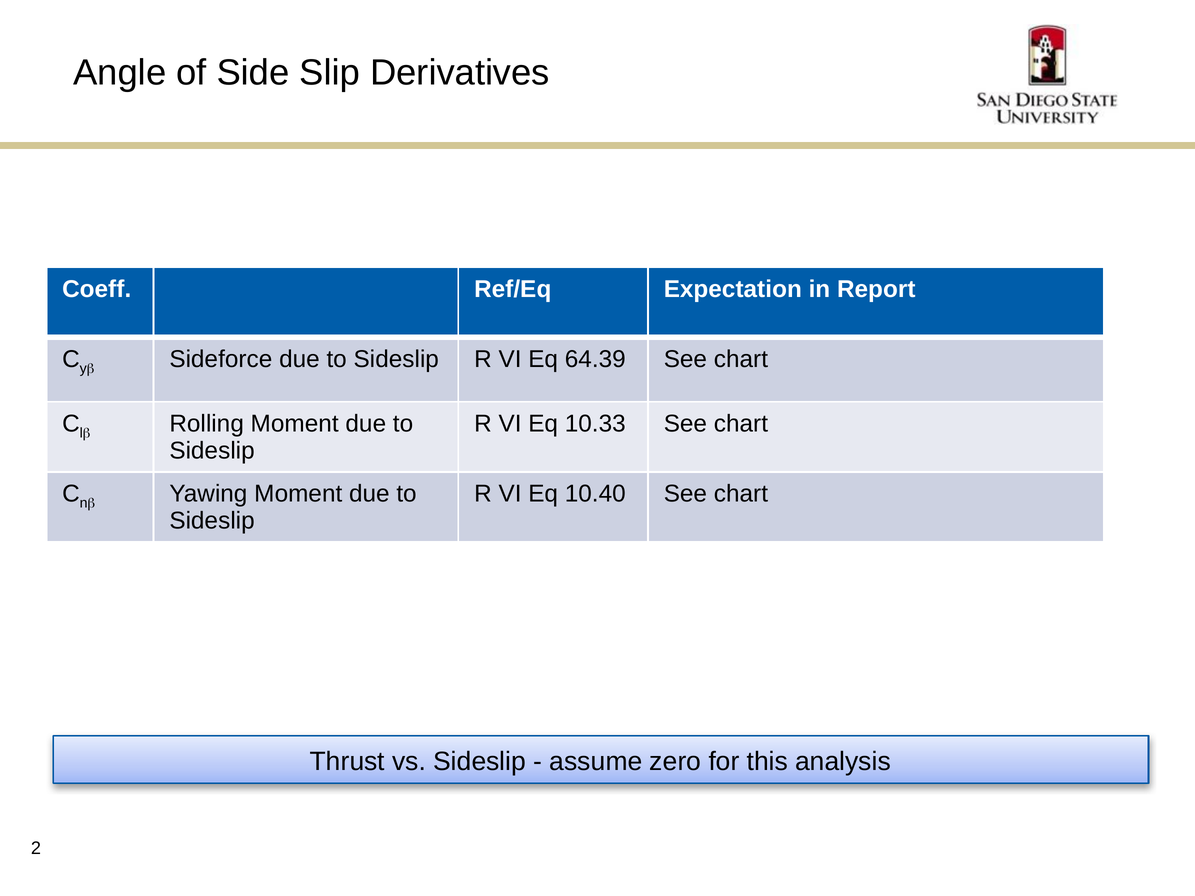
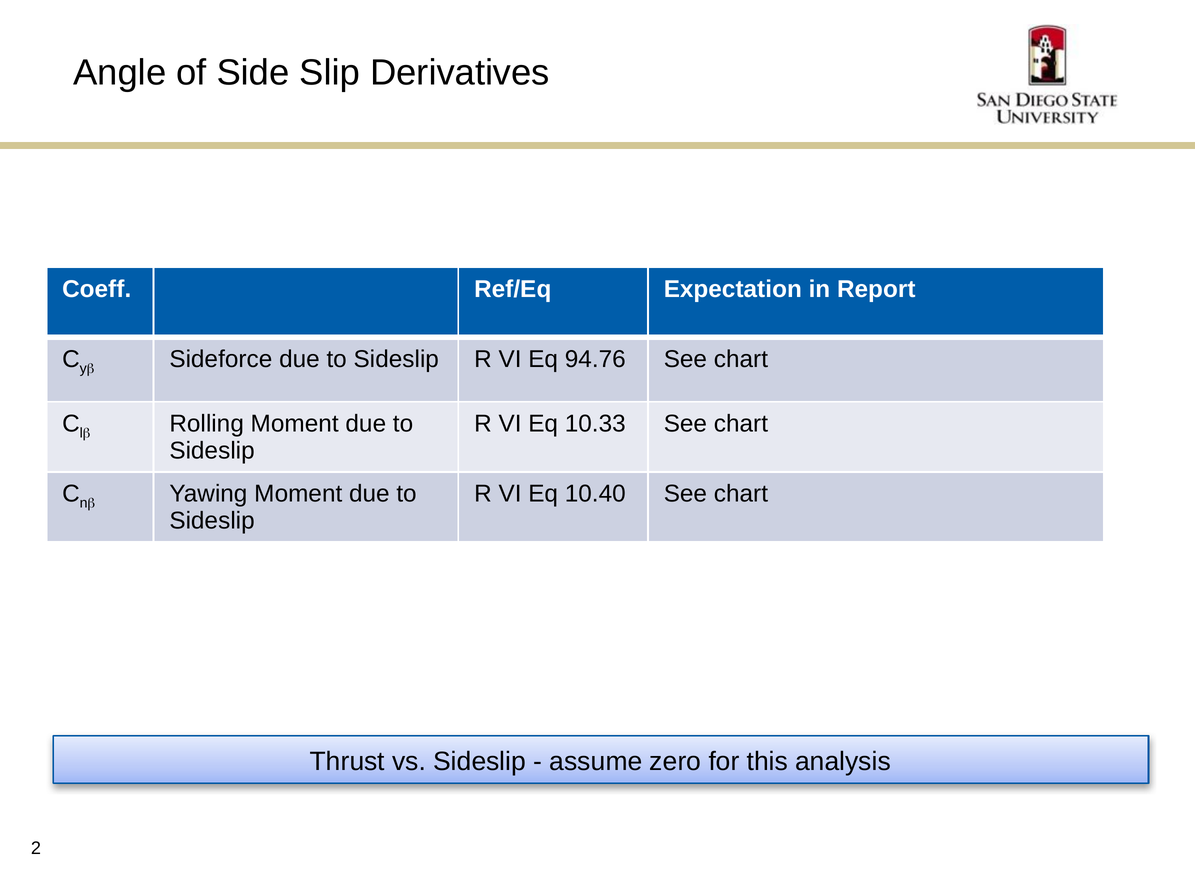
64.39: 64.39 -> 94.76 (595, 359)
